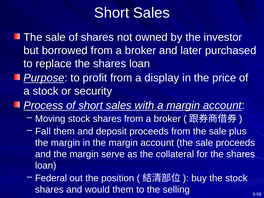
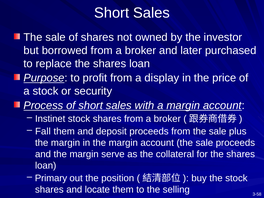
Moving: Moving -> Instinet (50, 119)
Federal: Federal -> Primary (51, 178)
would: would -> locate (97, 190)
